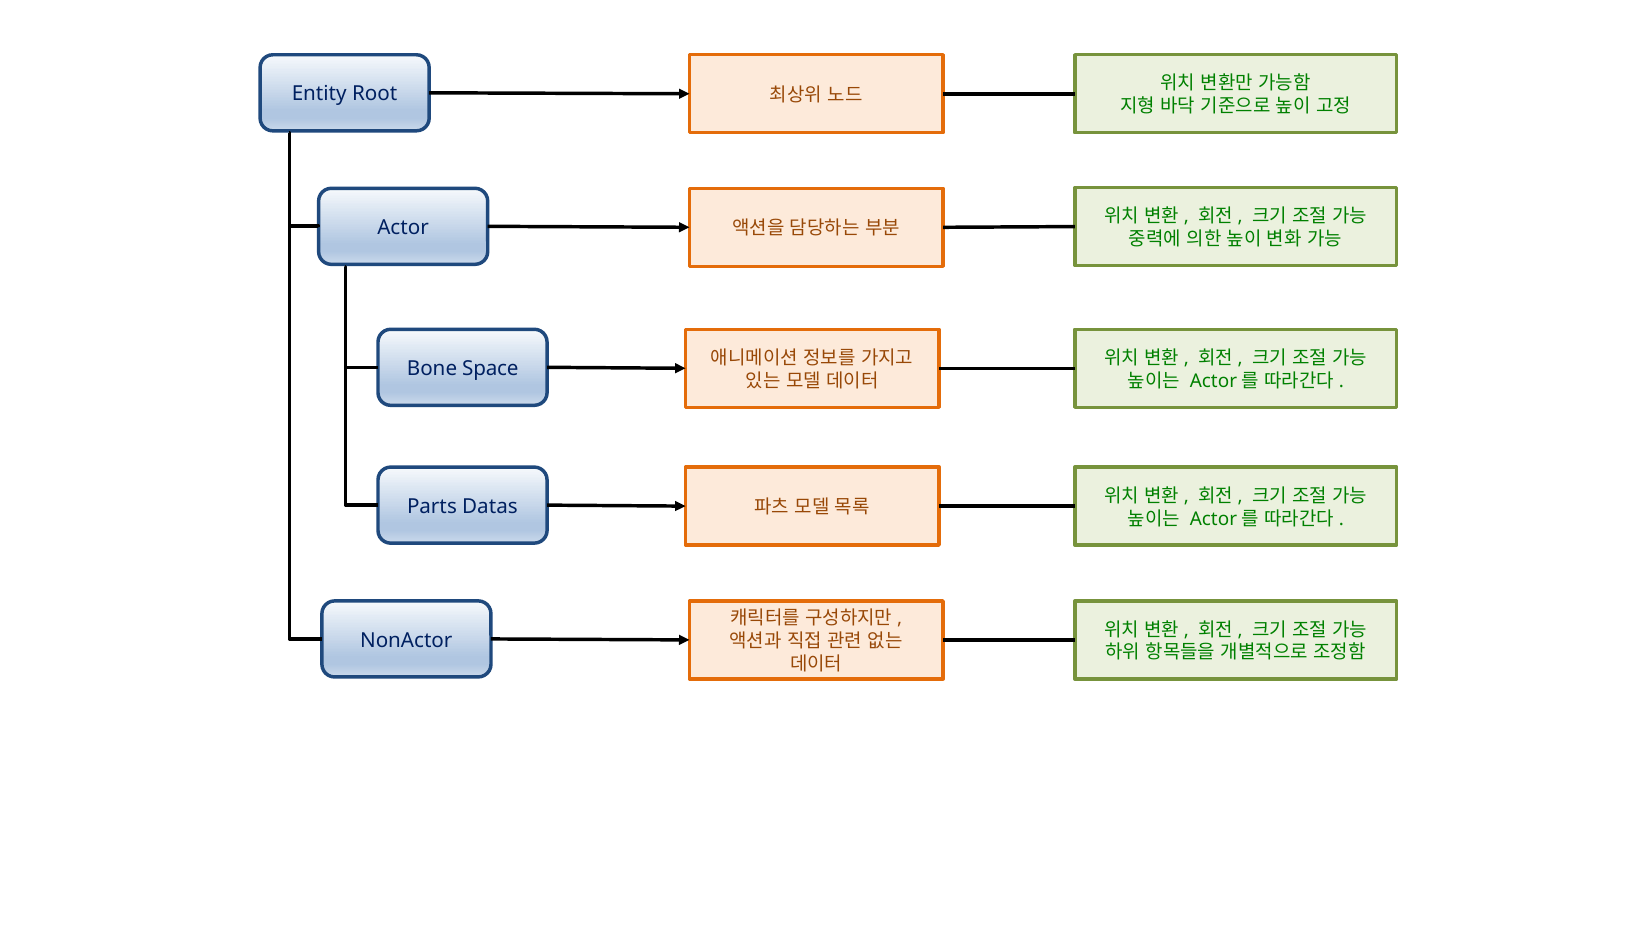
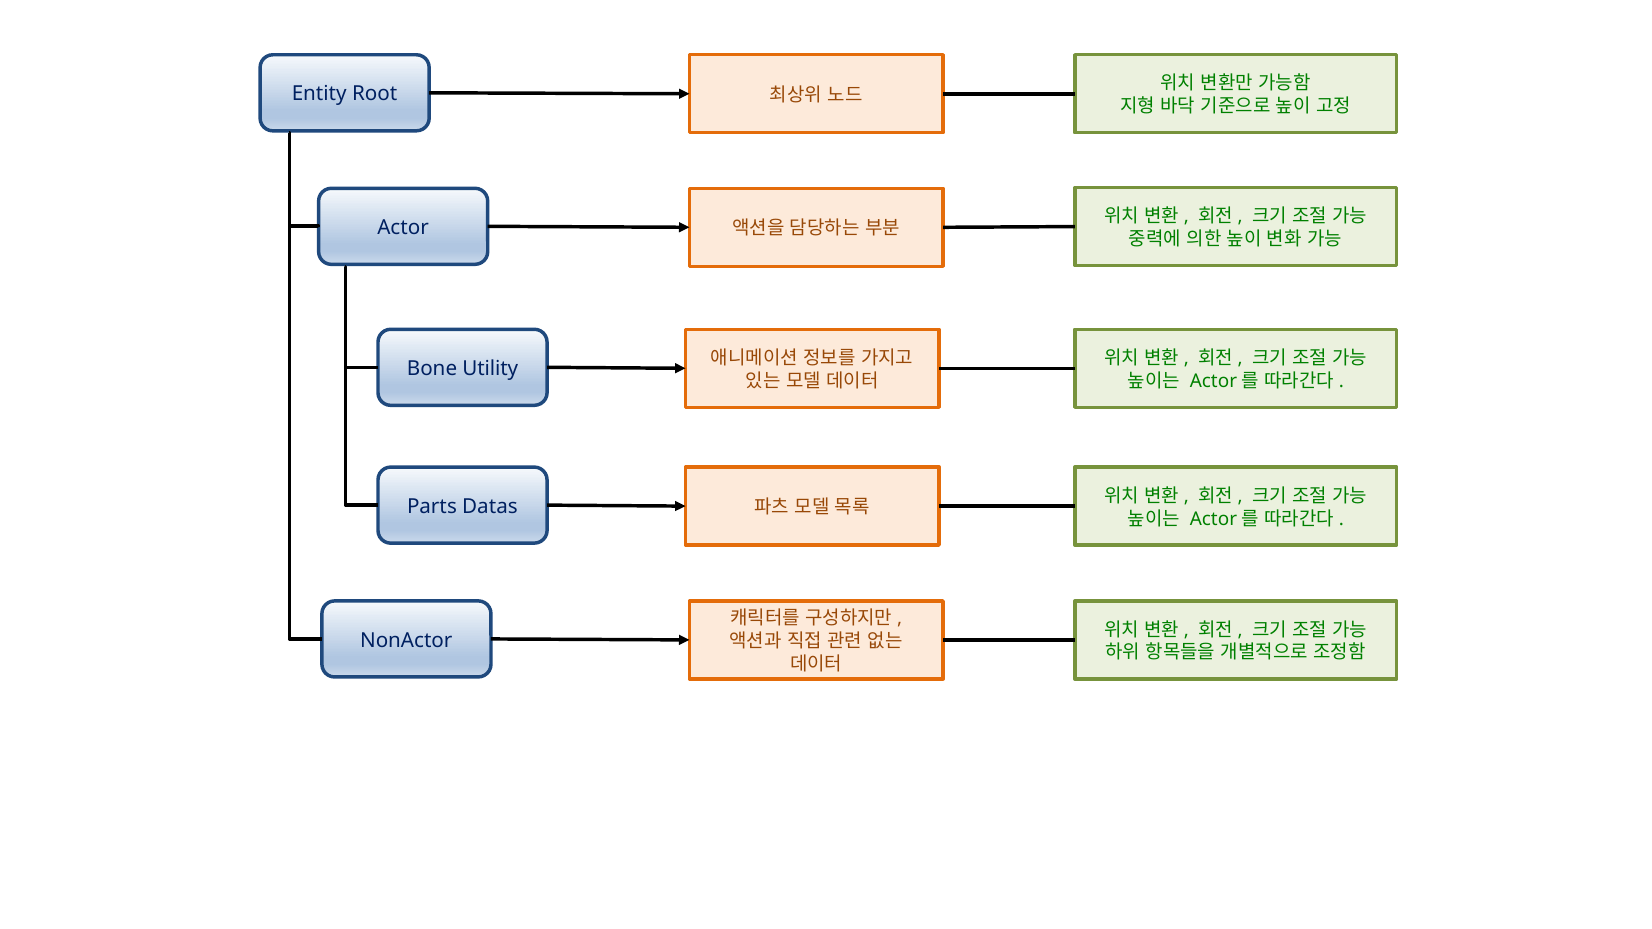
Space: Space -> Utility (490, 369)
